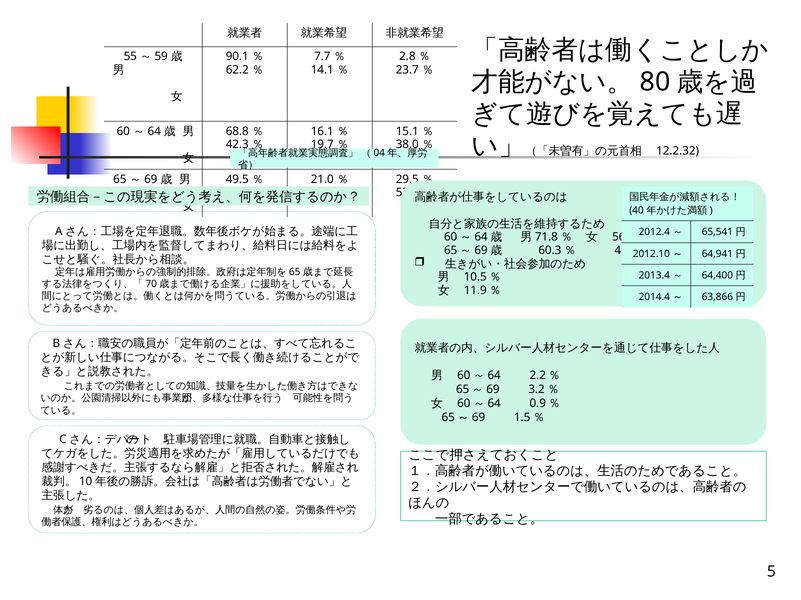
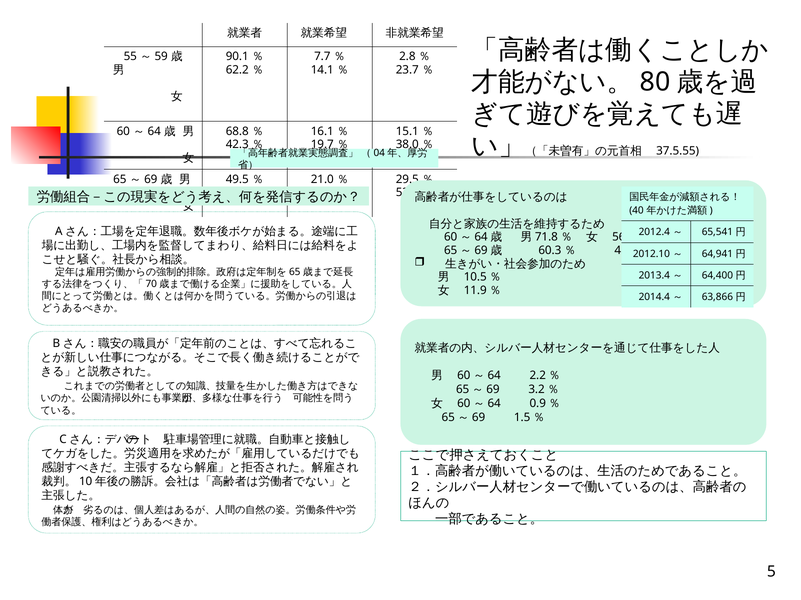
12.2.32: 12.2.32 -> 37.5.55 (678, 151)
